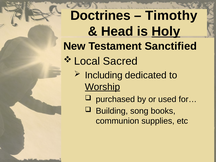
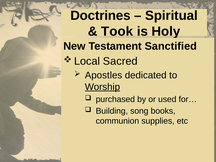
Timothy: Timothy -> Spiritual (171, 16)
Head: Head -> Took (117, 31)
Holy underline: present -> none (166, 31)
Including: Including -> Apostles (104, 75)
